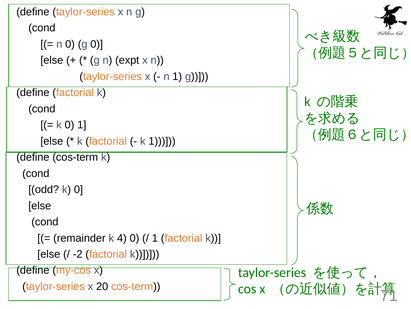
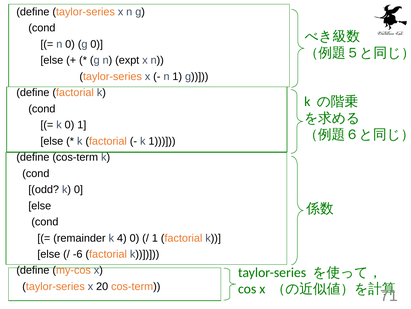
-2: -2 -> -6 (78, 254)
